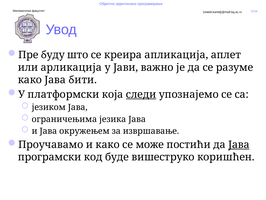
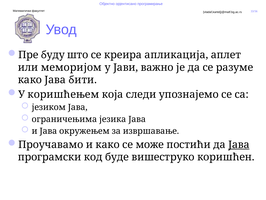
аpликација: аpликација -> меморијом (71, 67)
платформски: платформски -> коришћењем (63, 94)
следи underline: present -> none (141, 94)
